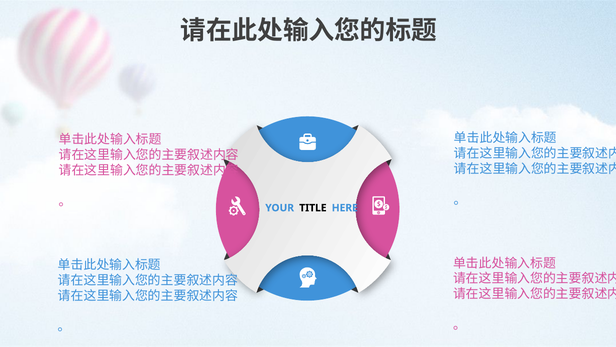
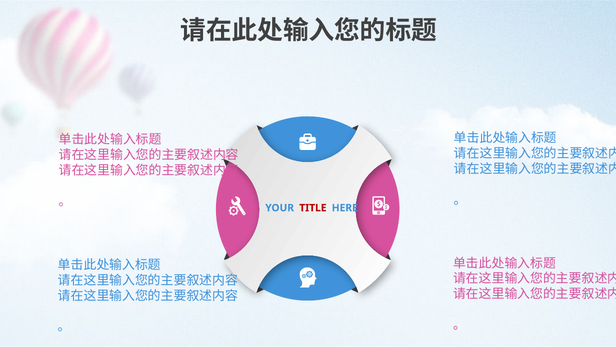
TITLE colour: black -> red (313, 208)
